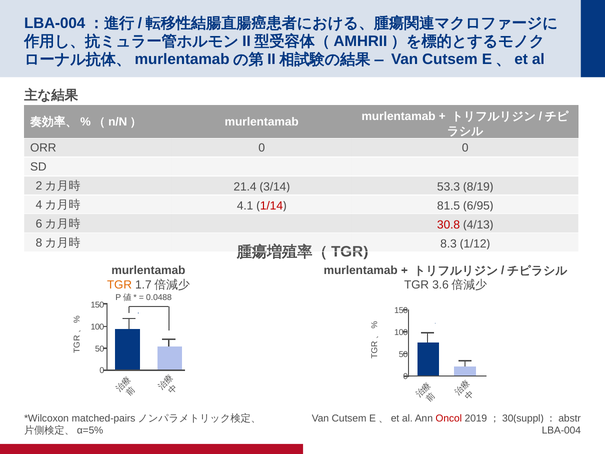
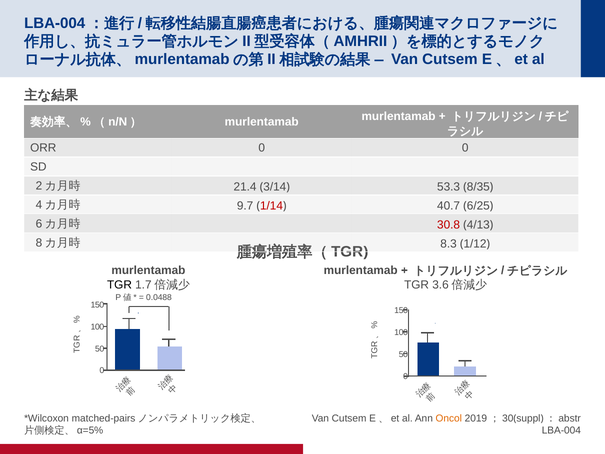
8/19: 8/19 -> 8/35 (478, 187)
4.1: 4.1 -> 9.7 (245, 206)
81.5: 81.5 -> 40.7 (449, 206)
6/95: 6/95 -> 6/25 (478, 206)
TGR colour: orange -> black (119, 284)
Oncol colour: red -> orange (449, 418)
